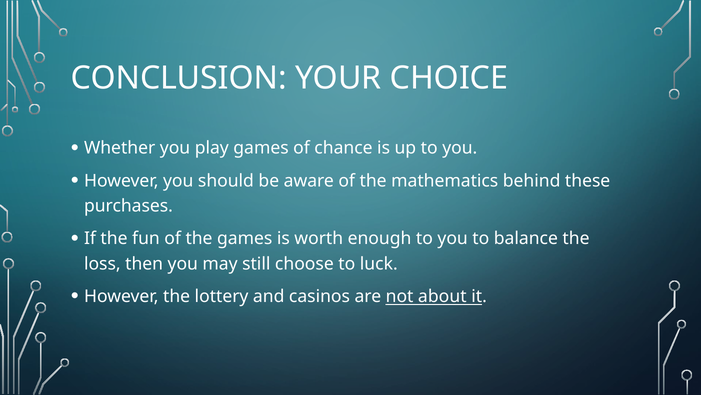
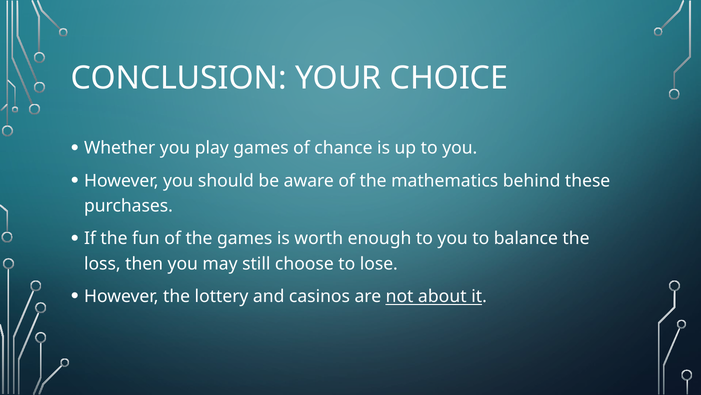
luck: luck -> lose (379, 263)
